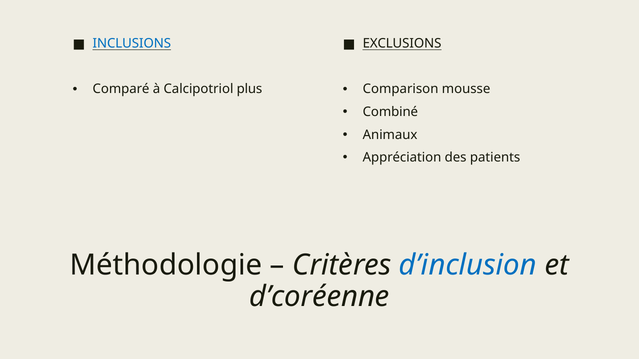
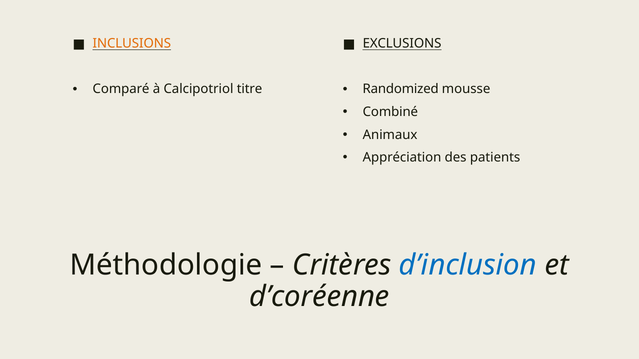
INCLUSIONS colour: blue -> orange (132, 44)
plus: plus -> titre (250, 89)
Comparison: Comparison -> Randomized (401, 89)
